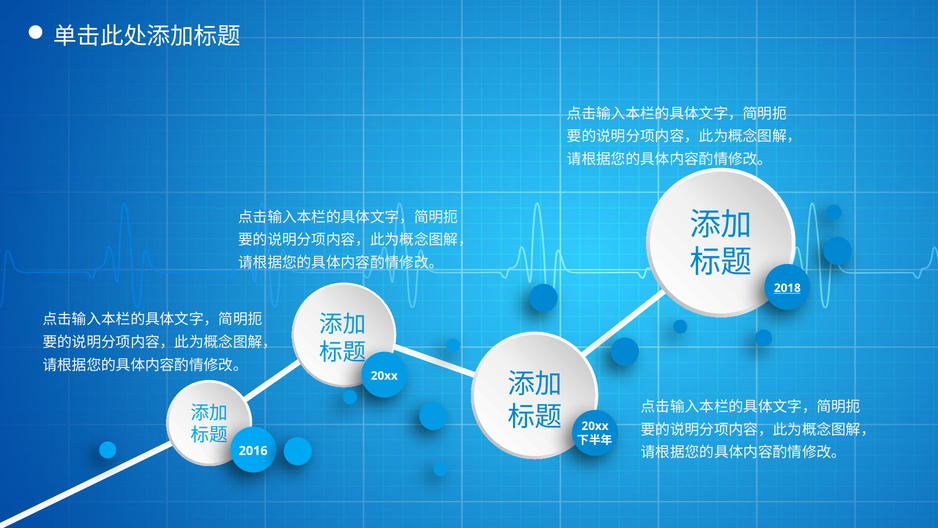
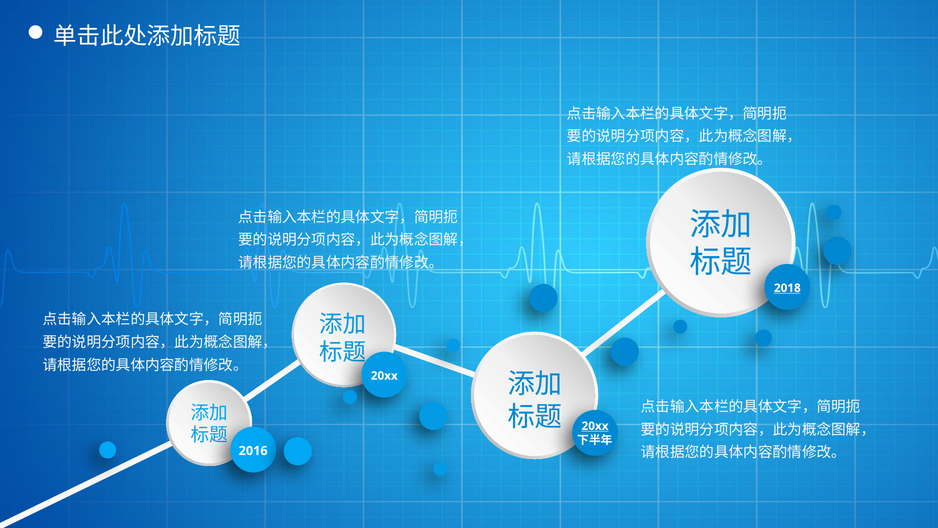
20xx underline: none -> present (595, 426)
